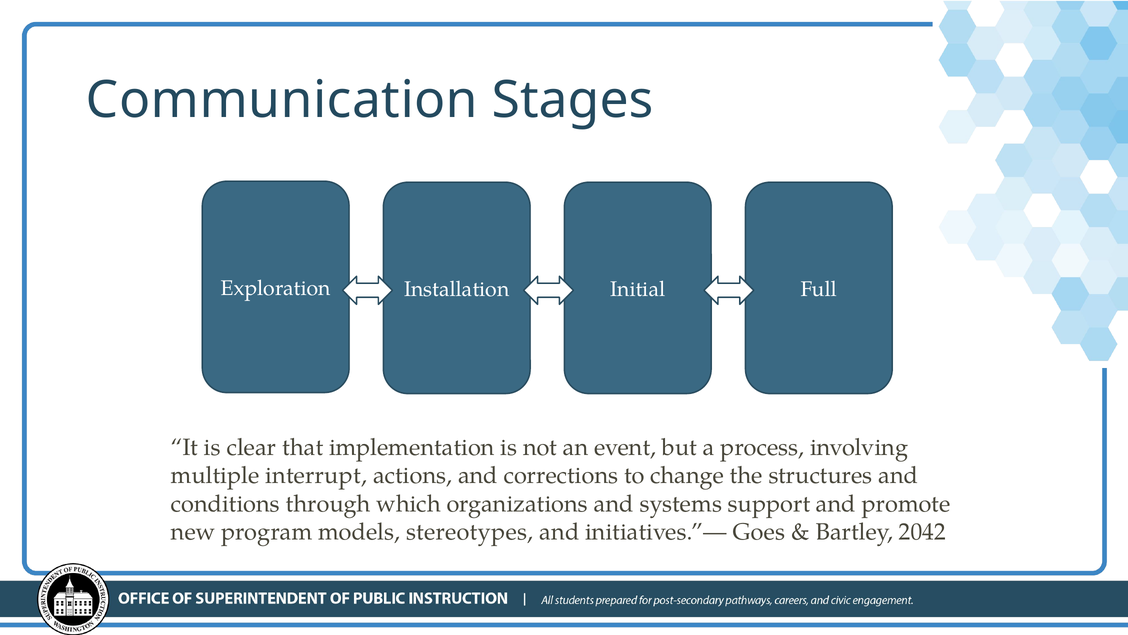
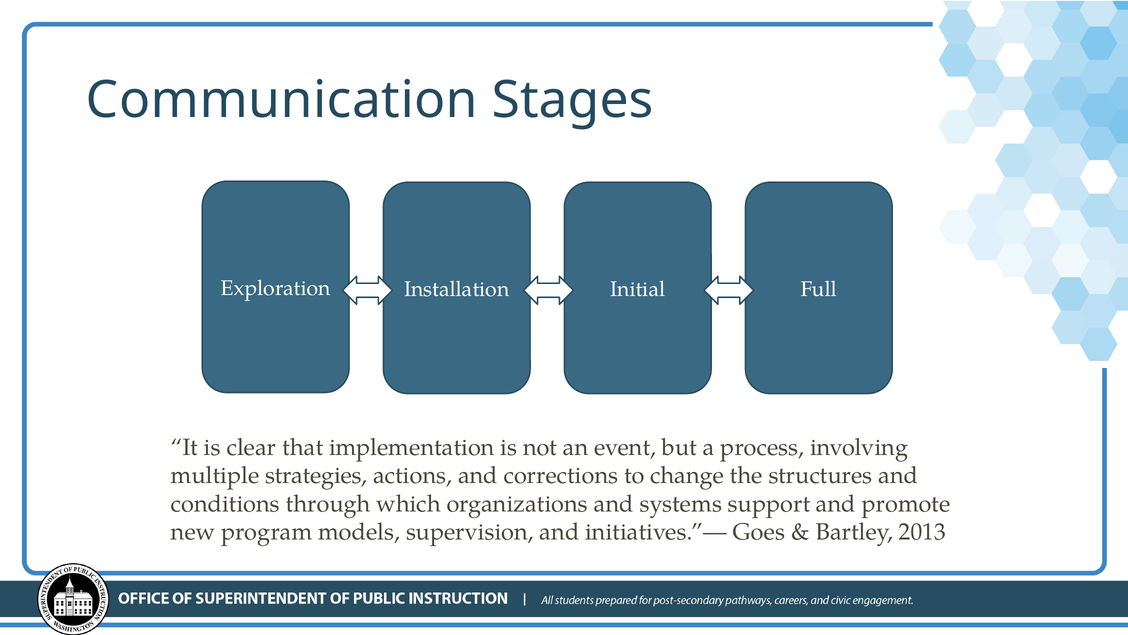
interrupt: interrupt -> strategies (316, 475)
stereotypes: stereotypes -> supervision (470, 532)
2042: 2042 -> 2013 (922, 532)
